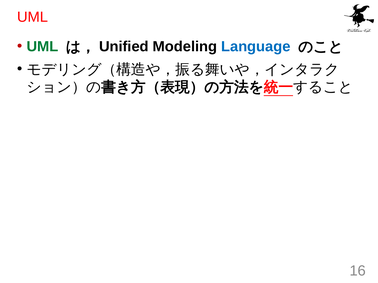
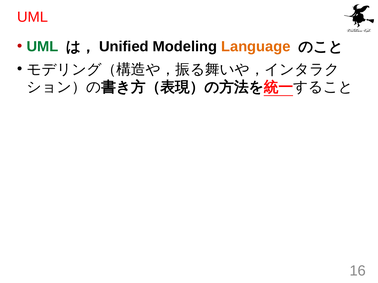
Language colour: blue -> orange (256, 47)
